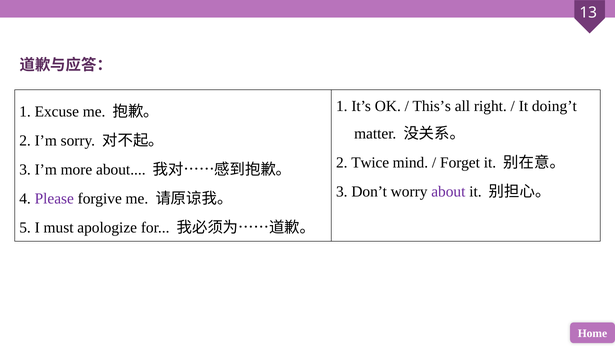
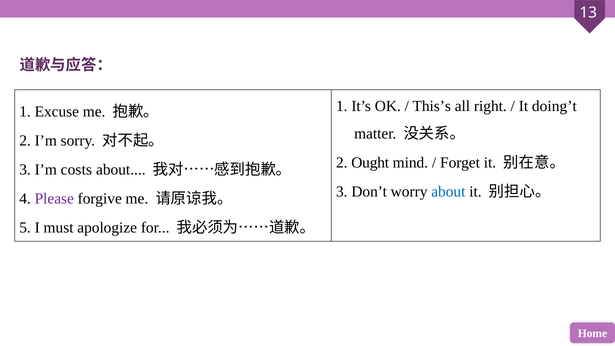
Twice: Twice -> Ought (370, 163)
more: more -> costs (76, 170)
about colour: purple -> blue (448, 192)
